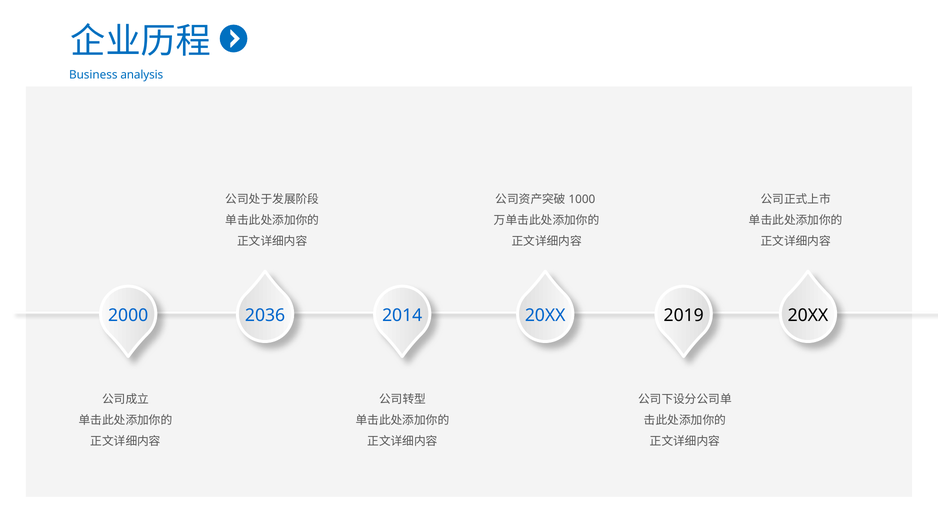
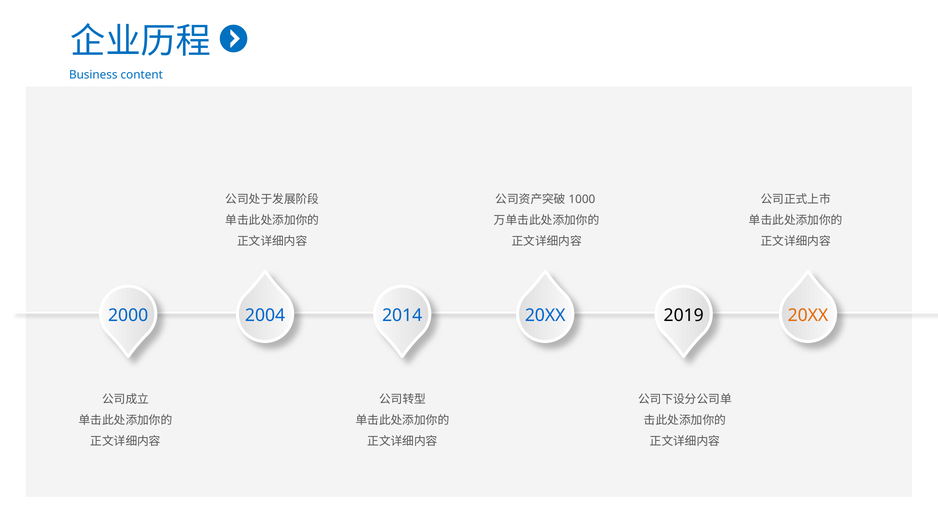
analysis: analysis -> content (142, 75)
2036: 2036 -> 2004 (265, 315)
20XX colour: black -> orange (808, 315)
